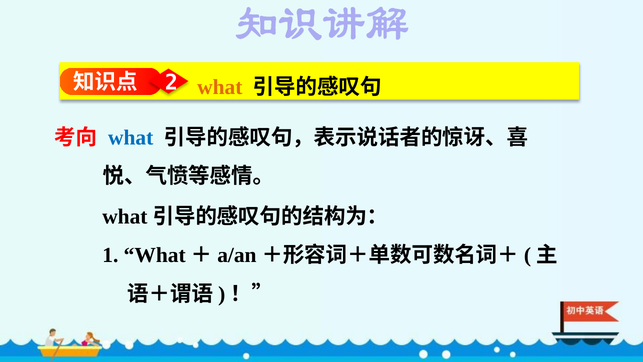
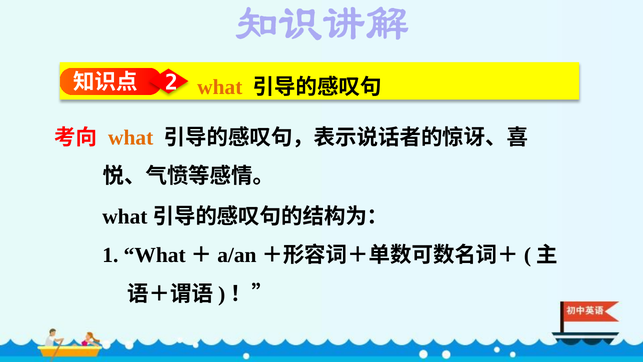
what colour: blue -> orange (131, 138)
